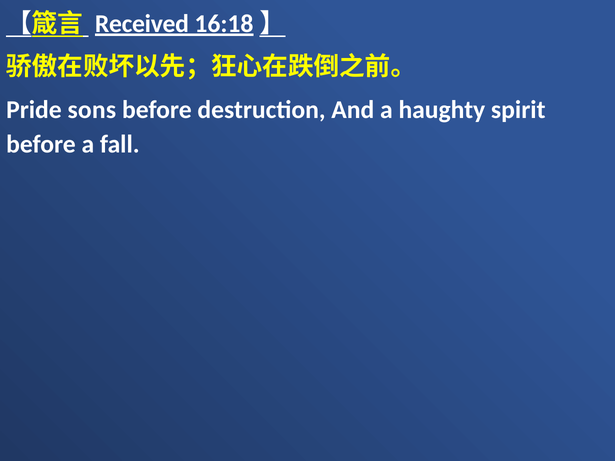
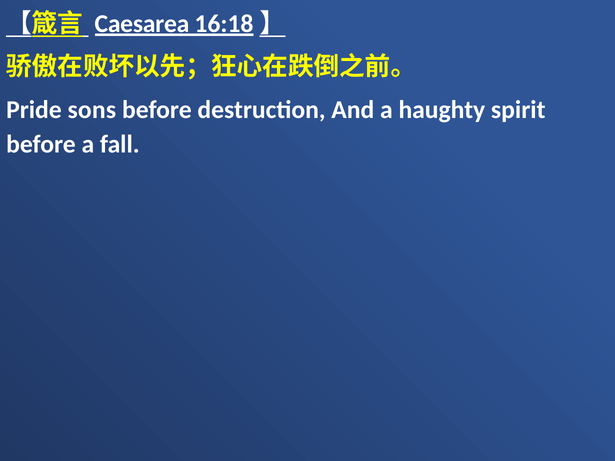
Received: Received -> Caesarea (142, 24)
